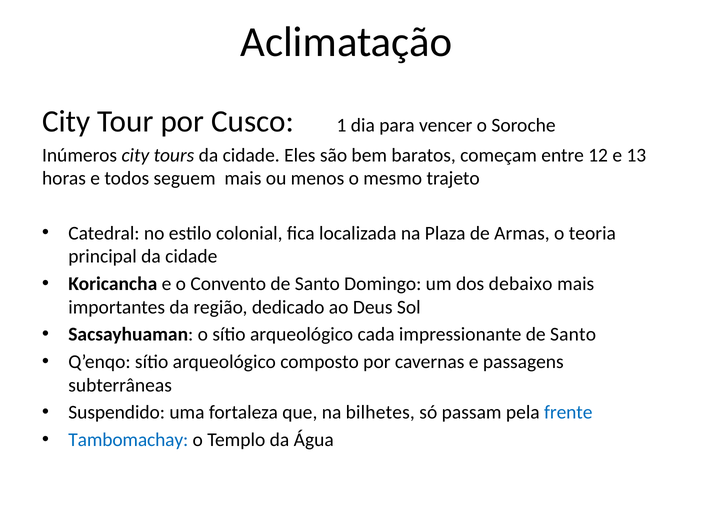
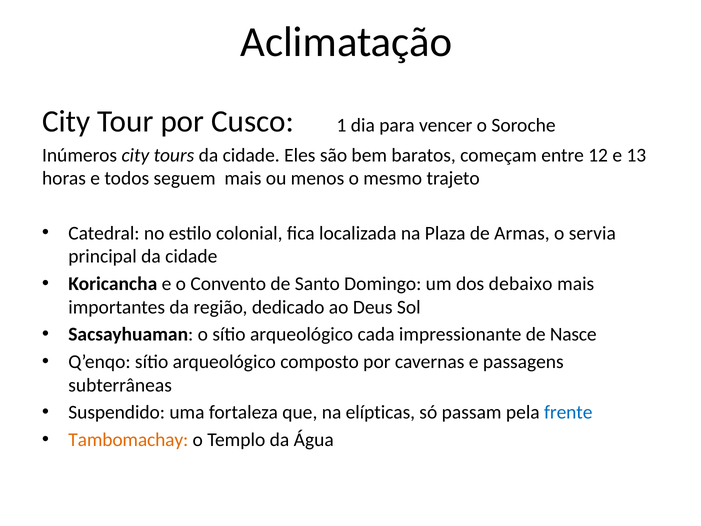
teoria: teoria -> servia (592, 233)
impressionante de Santo: Santo -> Nasce (573, 334)
bilhetes: bilhetes -> elípticas (380, 412)
Tambomachay colour: blue -> orange (128, 439)
